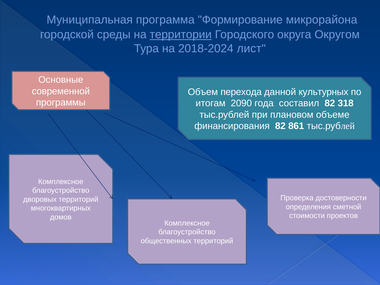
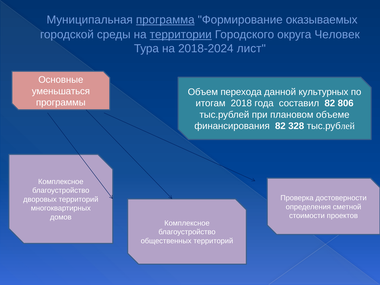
программа underline: none -> present (165, 20)
микрорайона: микрорайона -> оказываемых (322, 20)
Округом: Округом -> Человек (337, 35)
современной: современной -> уменьшаться (61, 91)
2090: 2090 -> 2018 (241, 103)
318: 318 -> 806 (346, 103)
861: 861 -> 328 (296, 126)
